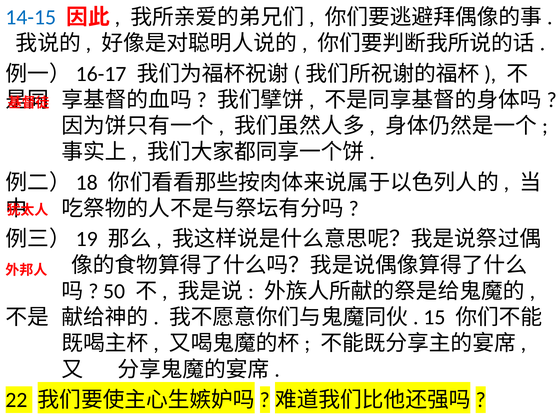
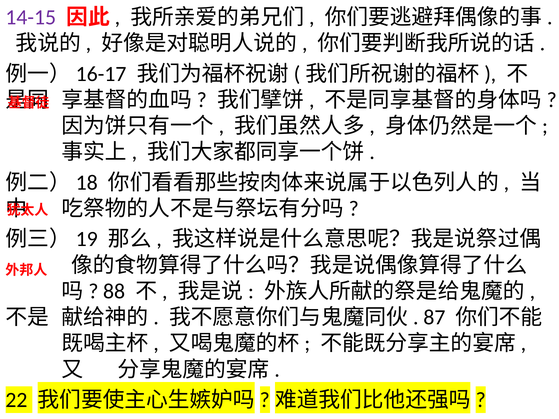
14-15 colour: blue -> purple (31, 17)
50: 50 -> 88 (114, 291)
15: 15 -> 87 (434, 318)
